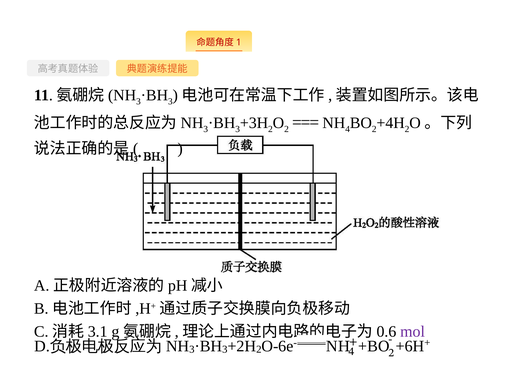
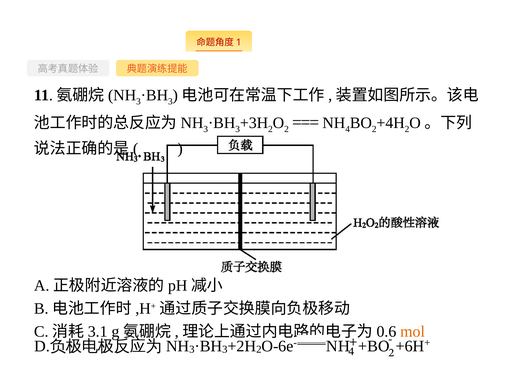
mol colour: purple -> orange (413, 331)
